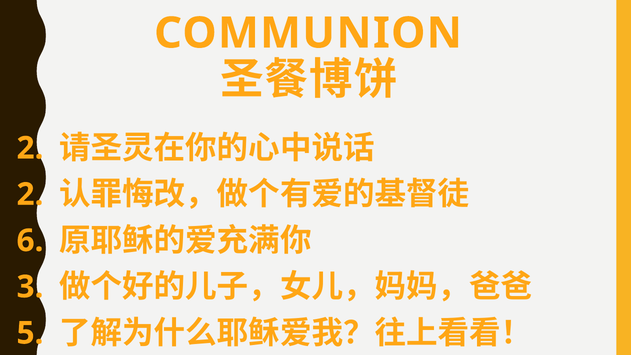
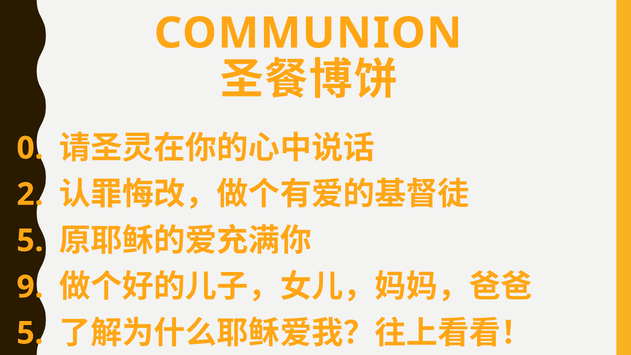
2: 2 -> 0 (30, 148)
6: 6 -> 5 (30, 241)
3: 3 -> 9 (30, 287)
